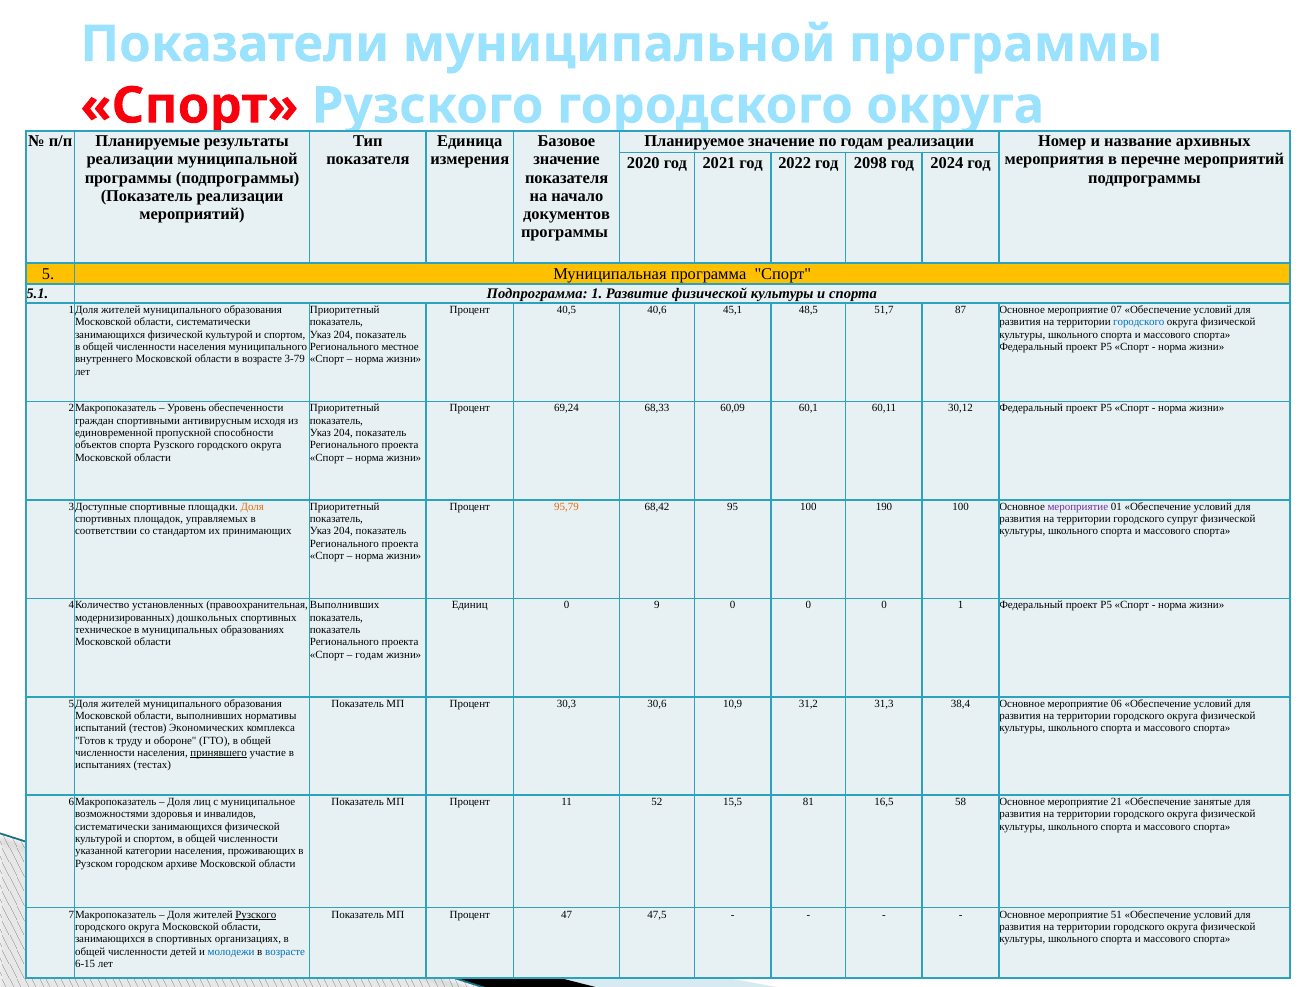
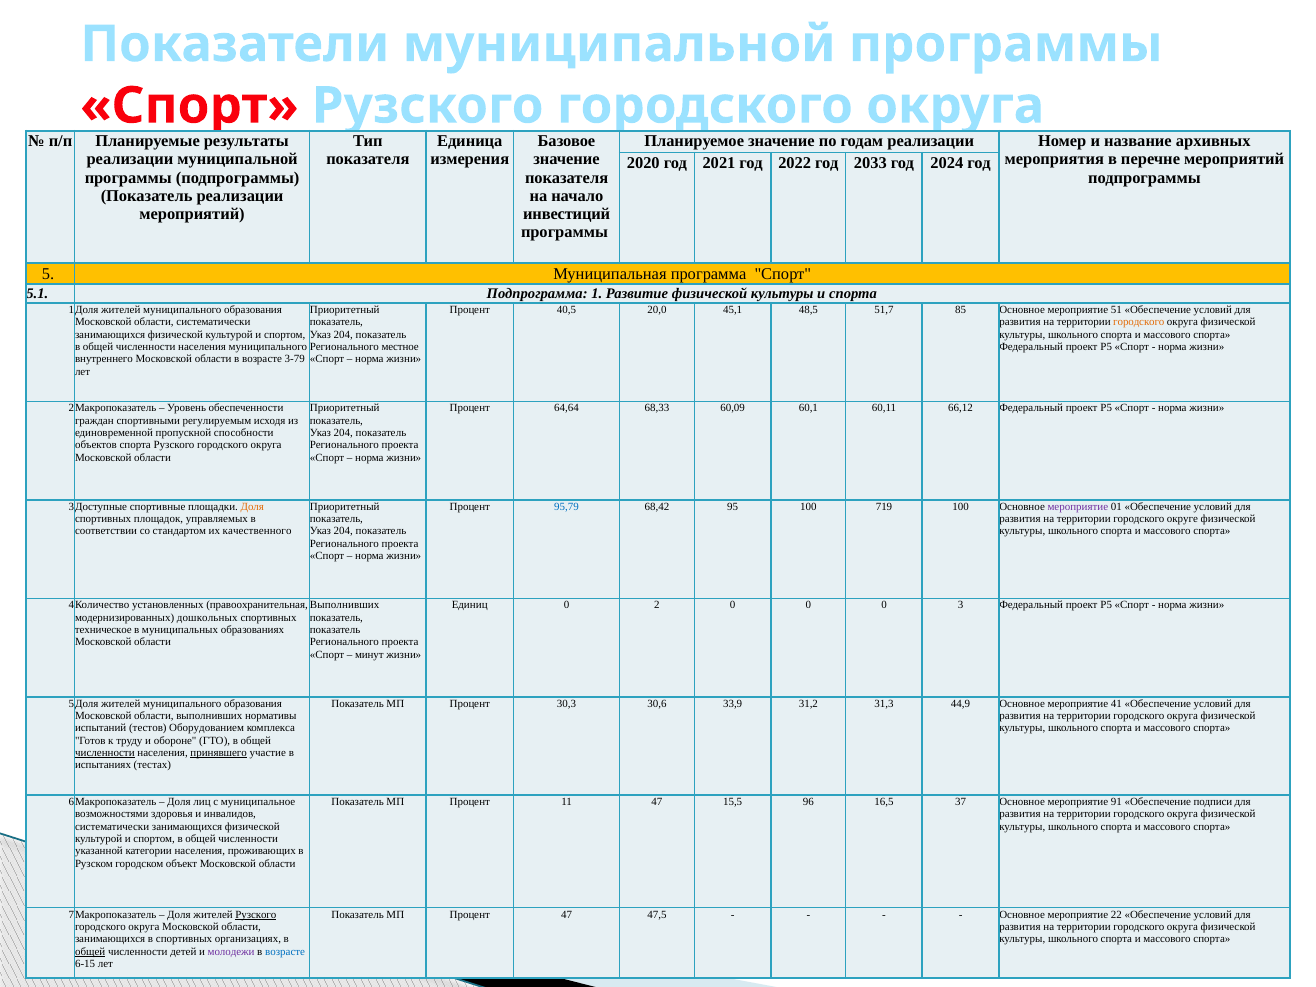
2098: 2098 -> 2033 (870, 163)
документов: документов -> инвестиций (567, 214)
40,6: 40,6 -> 20,0 (657, 310)
87: 87 -> 85 (961, 310)
07: 07 -> 51 (1116, 310)
городского colour: blue -> orange (1139, 322)
69,24: 69,24 -> 64,64 (567, 408)
30,12: 30,12 -> 66,12 (961, 408)
антивирусным: антивирусным -> регулируемым (217, 421)
95,79 colour: orange -> blue (567, 507)
190: 190 -> 719 (884, 507)
супруг: супруг -> округе (1182, 519)
принимающих: принимающих -> качественного (257, 531)
9: 9 -> 2 (657, 605)
0 1: 1 -> 3 (961, 605)
годам: годам -> минут (369, 654)
10,9: 10,9 -> 33,9 (733, 704)
38,4: 38,4 -> 44,9 (961, 704)
06: 06 -> 41 (1116, 704)
Экономических: Экономических -> Оборудованием (207, 728)
численности underline: none -> present (105, 753)
11 52: 52 -> 47 (657, 802)
81: 81 -> 96 (808, 802)
58: 58 -> 37 (961, 802)
21: 21 -> 91 (1116, 802)
занятые: занятые -> подписи (1213, 802)
архиве: архиве -> объект (182, 864)
51: 51 -> 22 (1116, 914)
общей underline: none -> present (90, 951)
молодежи colour: blue -> purple (231, 951)
